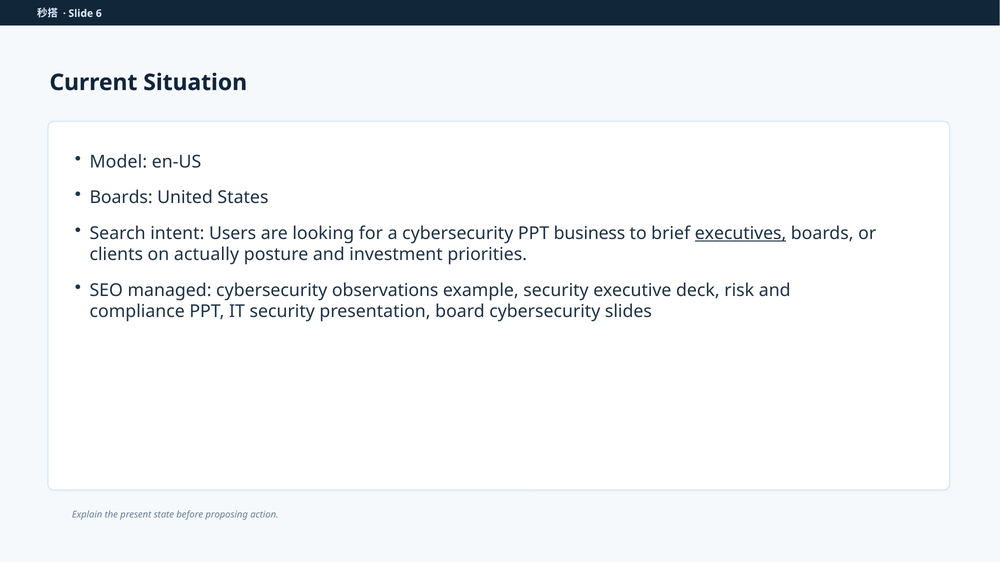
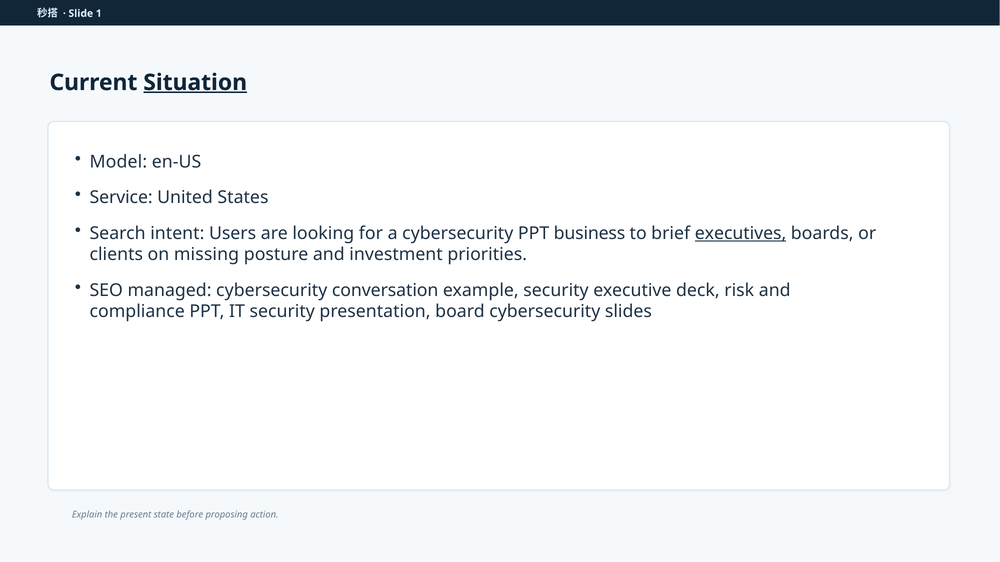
6: 6 -> 1 (99, 13)
Situation underline: none -> present (195, 83)
Boards: Boards -> Service (121, 198)
actually: actually -> missing (207, 255)
observations: observations -> conversation (385, 291)
